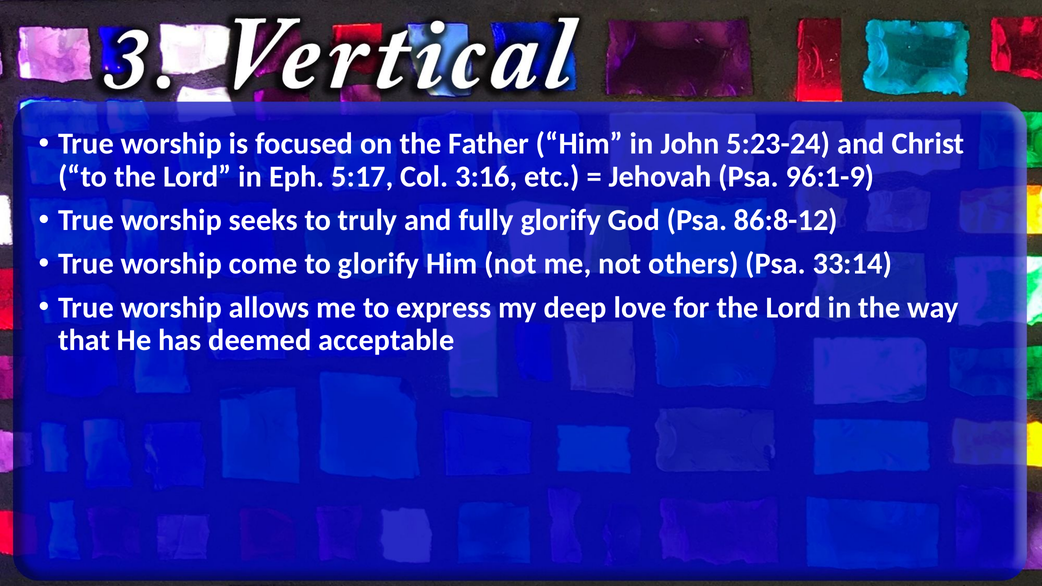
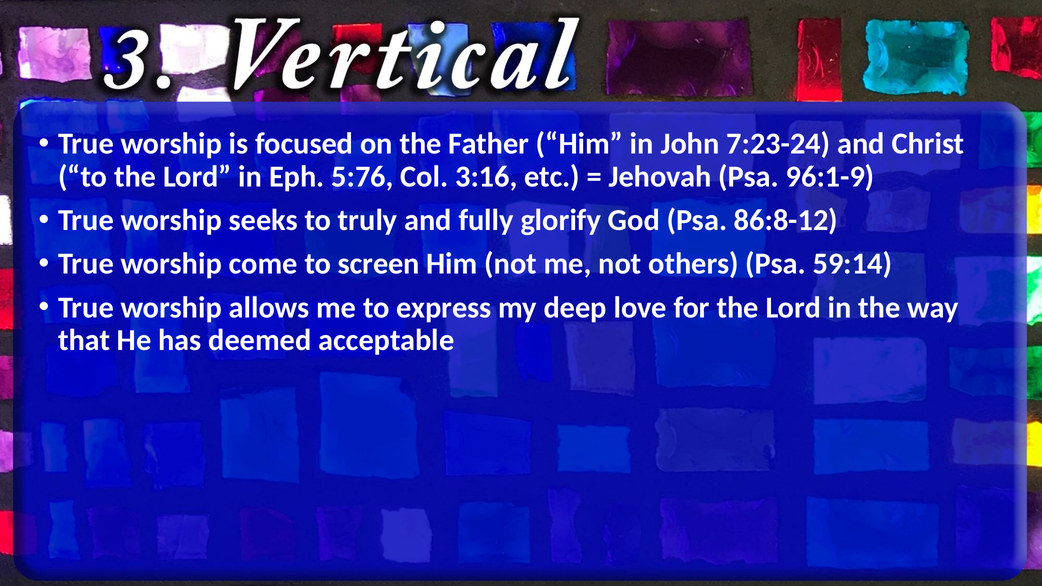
5:23-24: 5:23-24 -> 7:23-24 (778, 144)
5:17: 5:17 -> 5:76 (362, 177)
to glorify: glorify -> screen (379, 264)
33:14: 33:14 -> 59:14 (852, 264)
